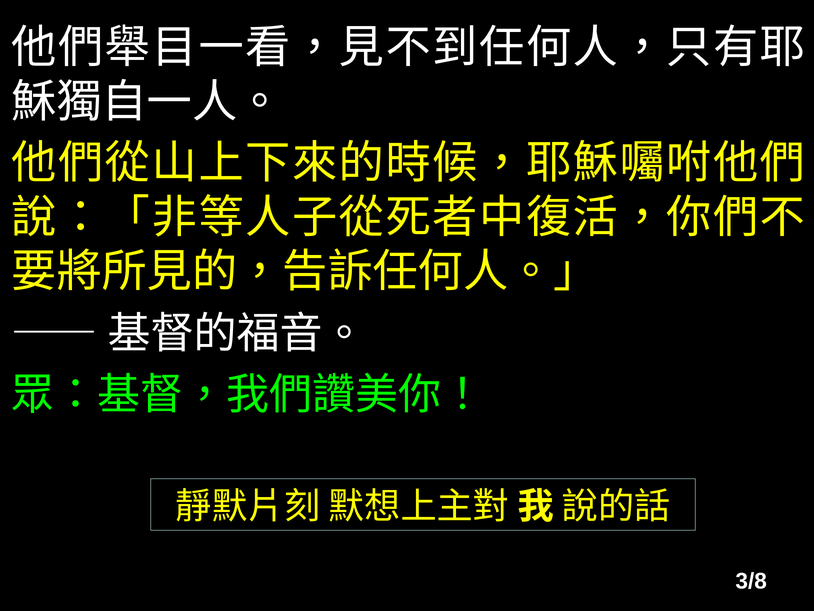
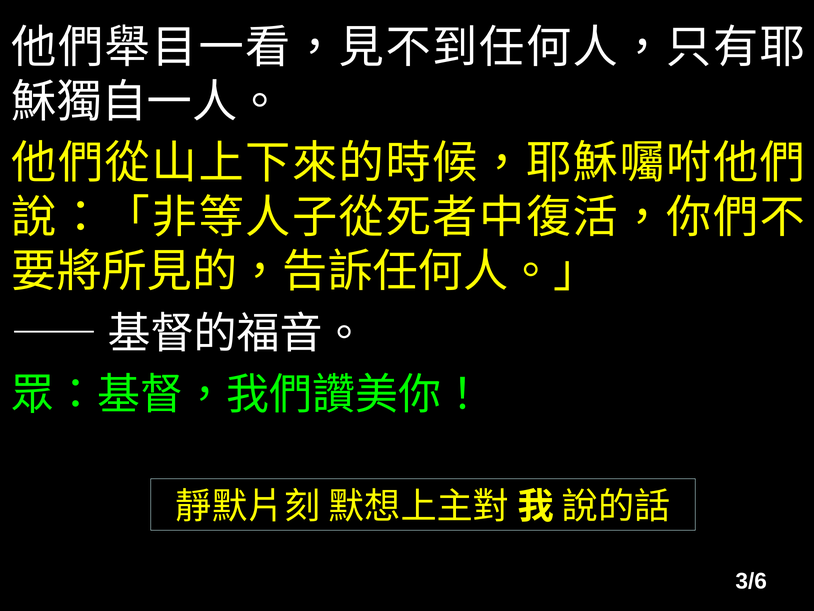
3/8: 3/8 -> 3/6 (751, 581)
